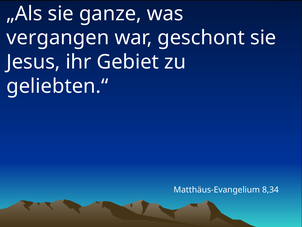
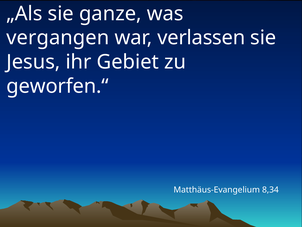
geschont: geschont -> verlassen (201, 38)
geliebten.“: geliebten.“ -> geworfen.“ (57, 86)
